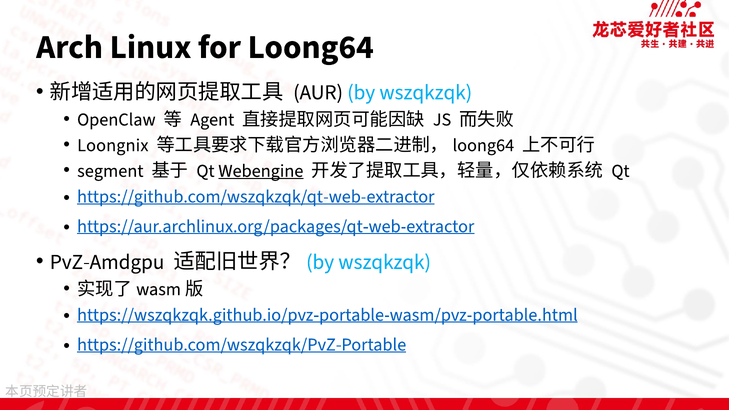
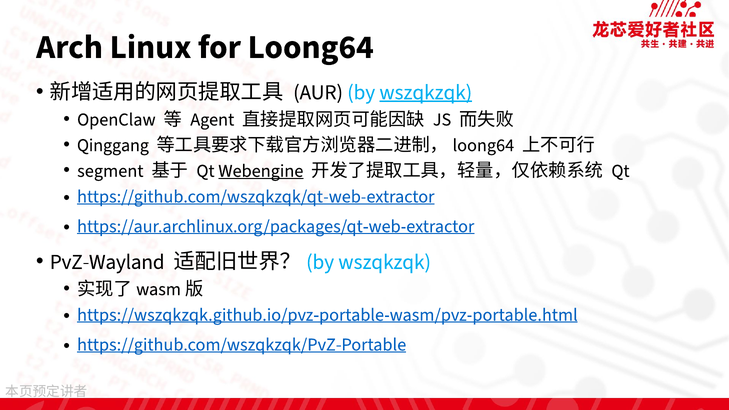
wszqkzqk underline: none -> present (426, 92)
Loongnix: Loongnix -> Qinggang (113, 145)
PvZ-Amdgpu: PvZ-Amdgpu -> PvZ-Wayland (107, 262)
